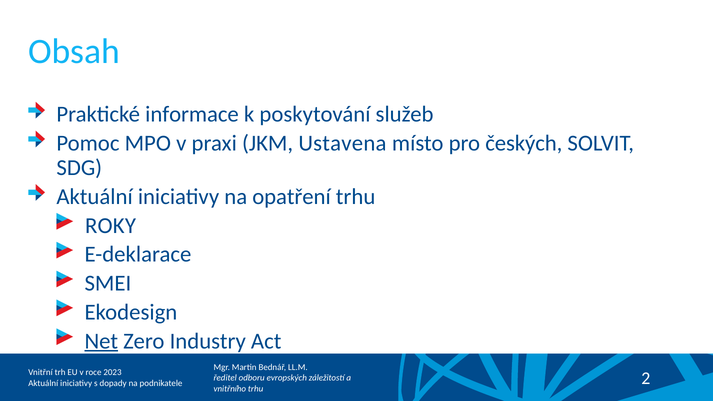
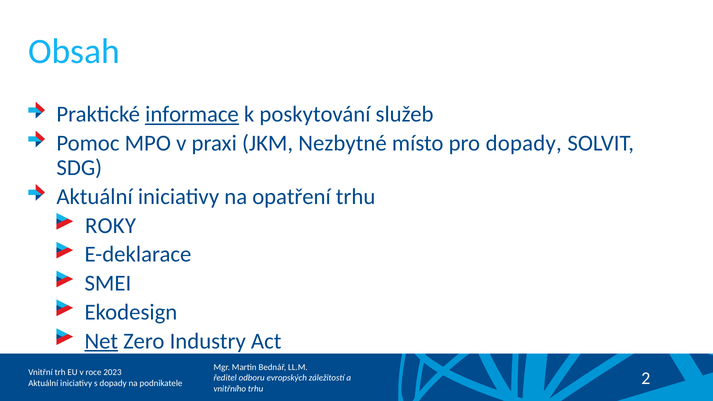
informace underline: none -> present (192, 114)
Ustavena: Ustavena -> Nezbytné (343, 143)
pro českých: českých -> dopady (524, 143)
